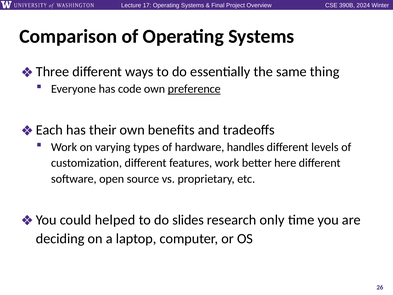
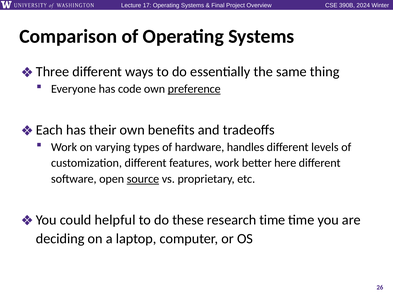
source underline: none -> present (143, 179)
helped: helped -> helpful (115, 220)
slides: slides -> these (188, 220)
research only: only -> time (272, 220)
